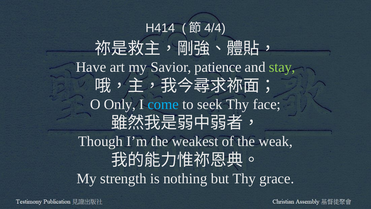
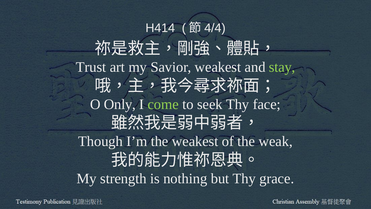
Have: Have -> Trust (91, 67)
Savior patience: patience -> weakest (218, 67)
come colour: light blue -> light green (163, 104)
